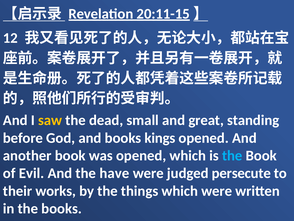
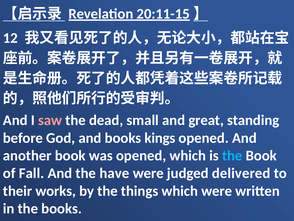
saw colour: yellow -> pink (50, 120)
Evil: Evil -> Fall (32, 173)
persecute: persecute -> delivered (241, 173)
